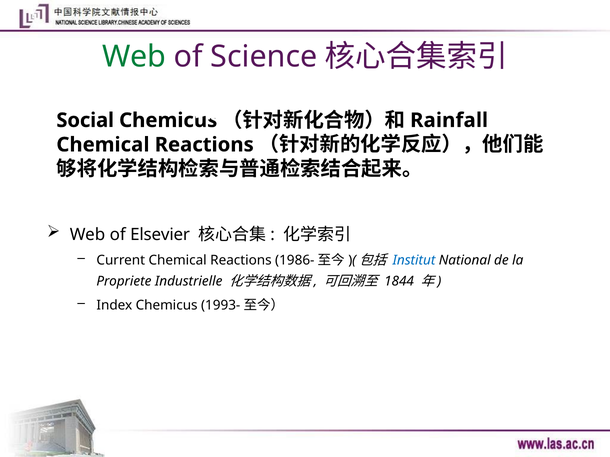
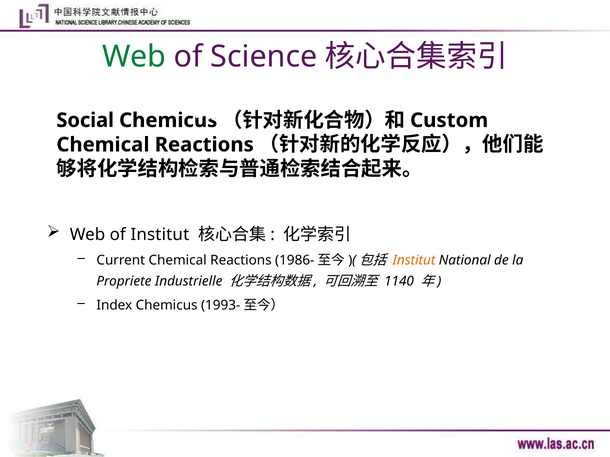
Rainfall: Rainfall -> Custom (449, 120)
of Elsevier: Elsevier -> Institut (160, 235)
Institut colour: blue -> orange (414, 260)
1844: 1844 -> 1140 (399, 282)
